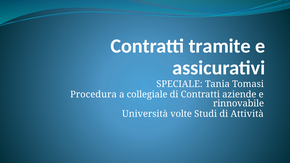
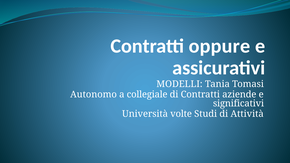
tramite: tramite -> oppure (219, 46)
SPECIALE: SPECIALE -> MODELLI (179, 84)
Procedura: Procedura -> Autonomo (94, 95)
rinnovabile: rinnovabile -> significativi (238, 103)
